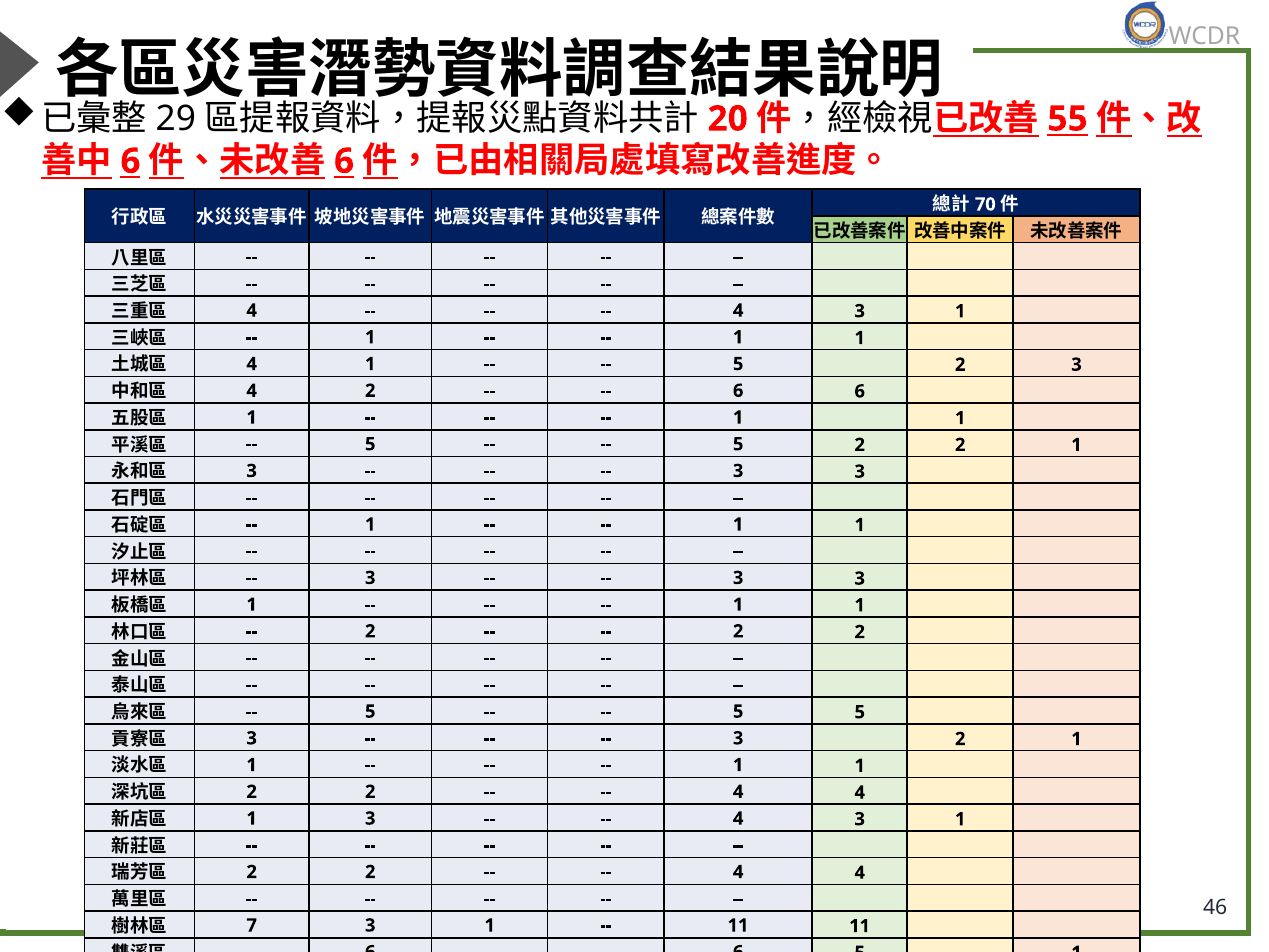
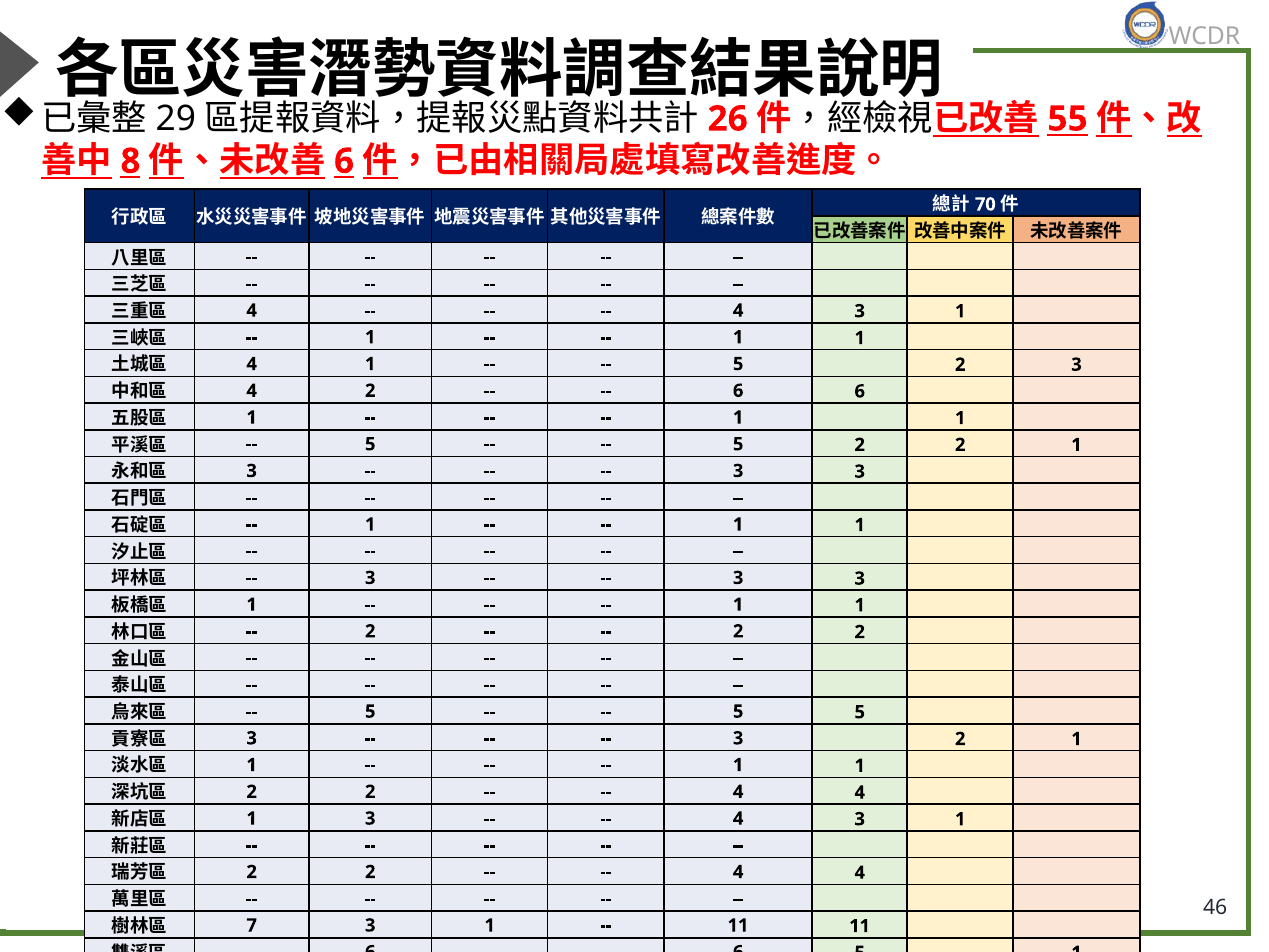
20: 20 -> 26 (728, 119)
6: 6 -> 8 (130, 161)
